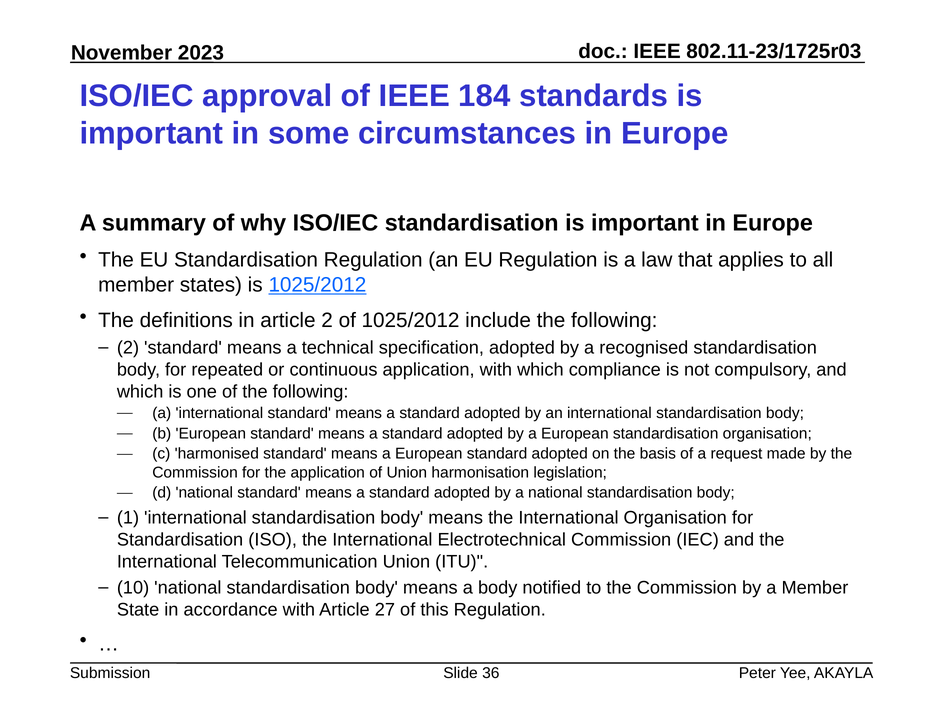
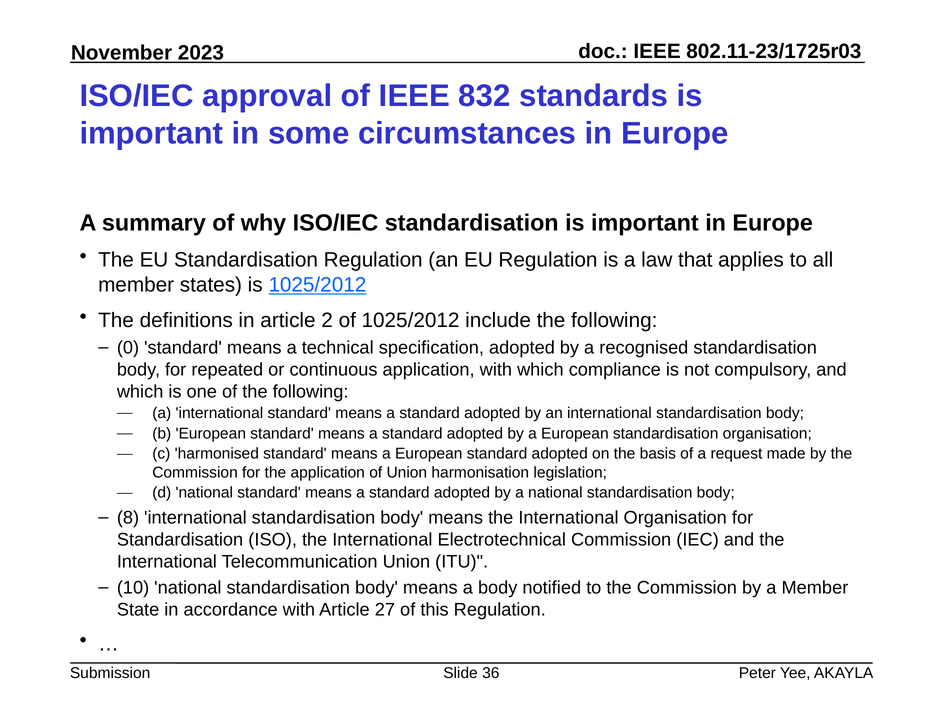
184: 184 -> 832 (485, 96)
2: 2 -> 0 (128, 348)
1: 1 -> 8 (128, 517)
